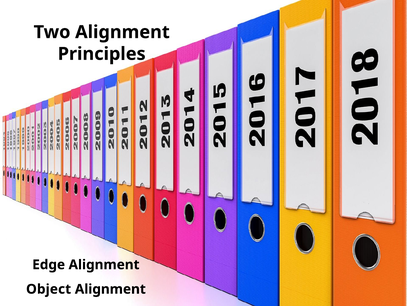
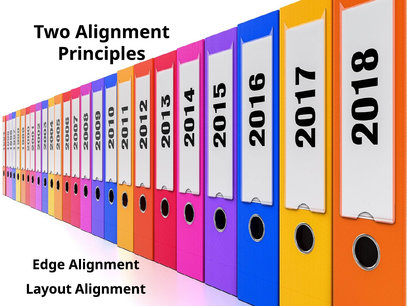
Object: Object -> Layout (49, 288)
